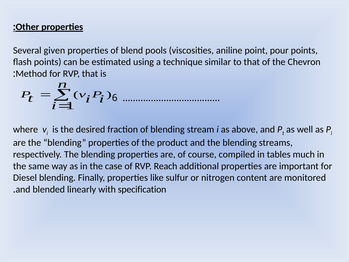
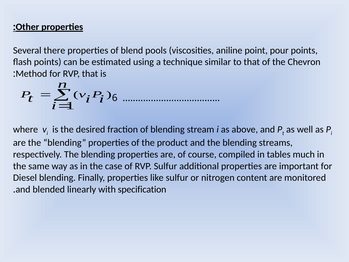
given: given -> there (54, 50)
RVP Reach: Reach -> Sulfur (165, 166)
